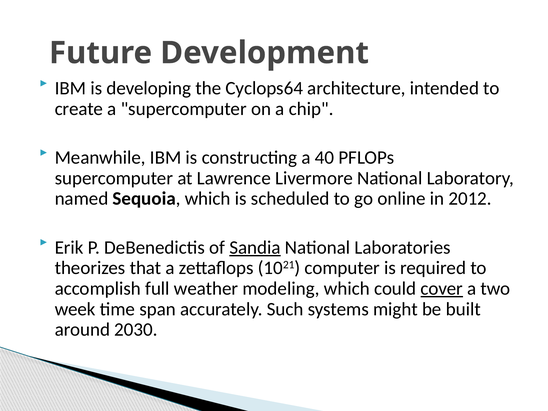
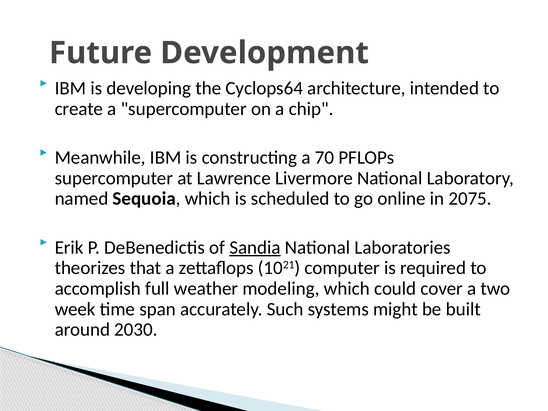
40: 40 -> 70 (325, 158)
2012: 2012 -> 2075 (470, 199)
cover underline: present -> none (442, 289)
